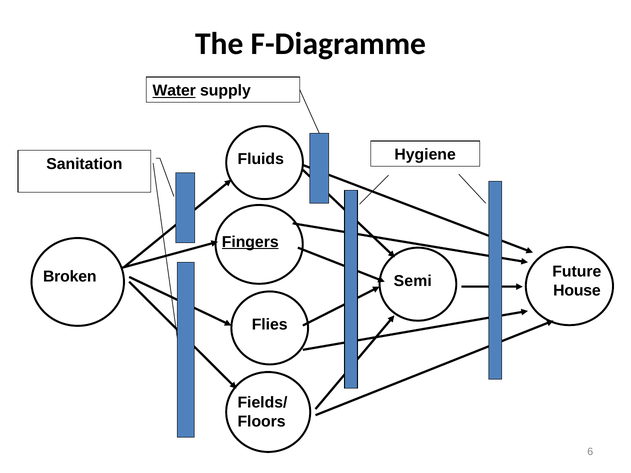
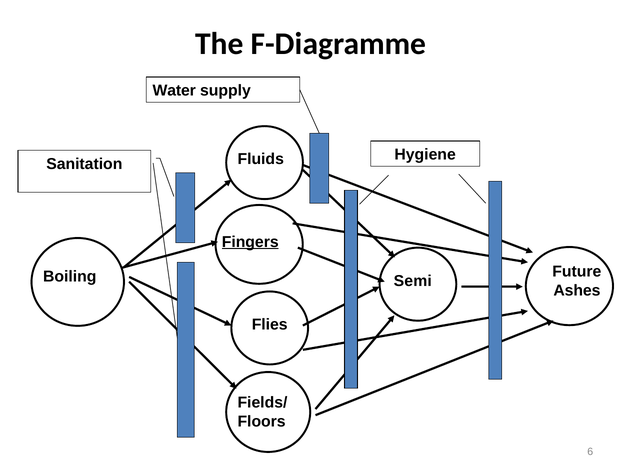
Water underline: present -> none (174, 91)
Broken: Broken -> Boiling (70, 277)
House: House -> Ashes (577, 291)
